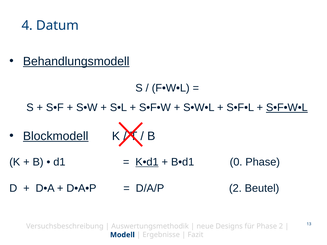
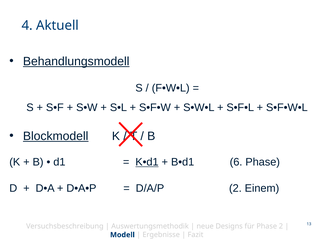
Datum: Datum -> Aktuell (58, 26)
S•F•W•L underline: present -> none (287, 108)
0: 0 -> 6 (236, 162)
Beutel: Beutel -> Einem (262, 188)
